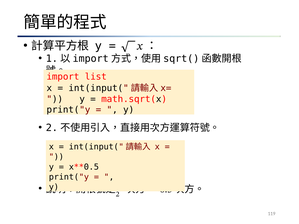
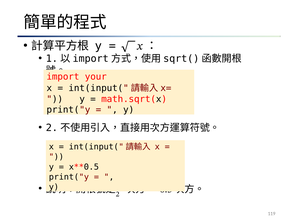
list: list -> your (96, 77)
